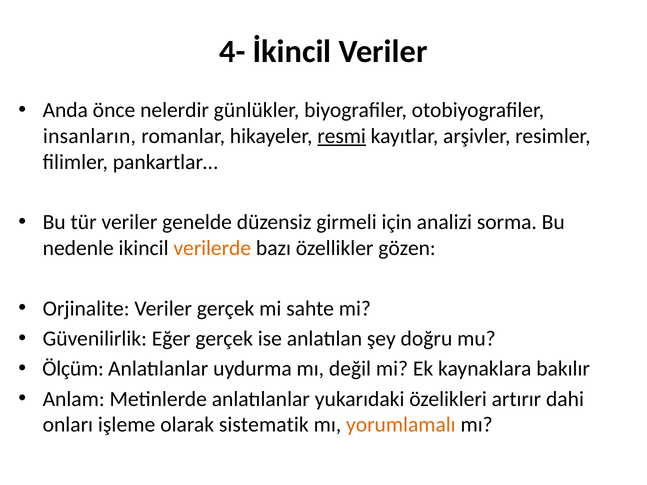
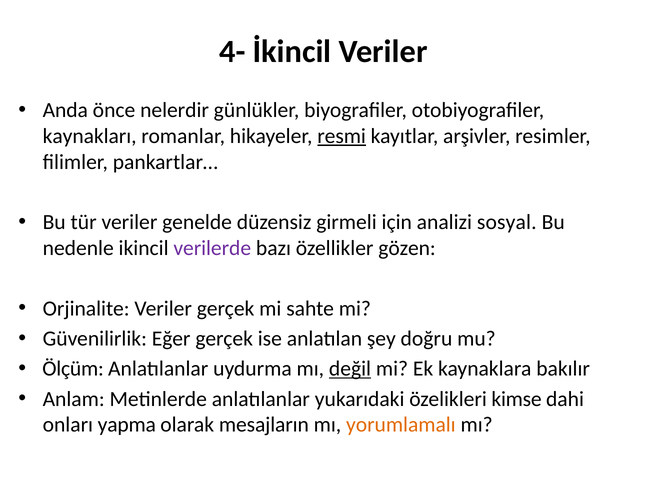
insanların: insanların -> kaynakları (90, 136)
sorma: sorma -> sosyal (507, 222)
verilerde colour: orange -> purple (212, 248)
değil underline: none -> present (350, 369)
artırır: artırır -> kimse (517, 399)
işleme: işleme -> yapma (127, 425)
sistematik: sistematik -> mesajların (264, 425)
